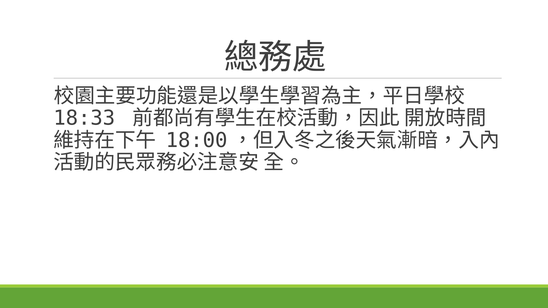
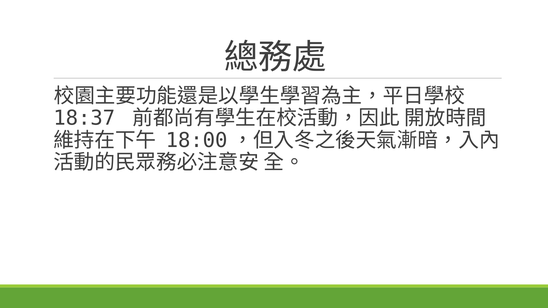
18:33: 18:33 -> 18:37 (84, 118)
